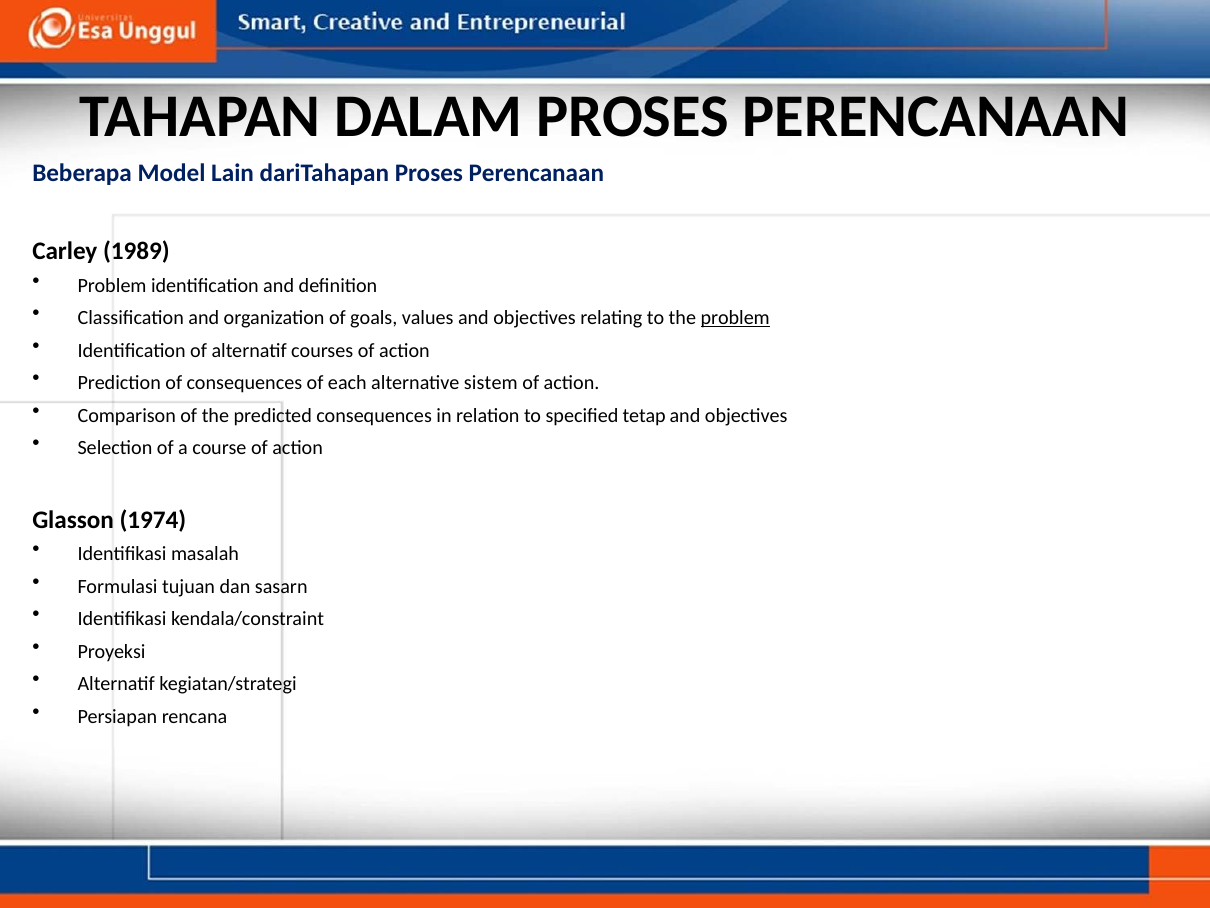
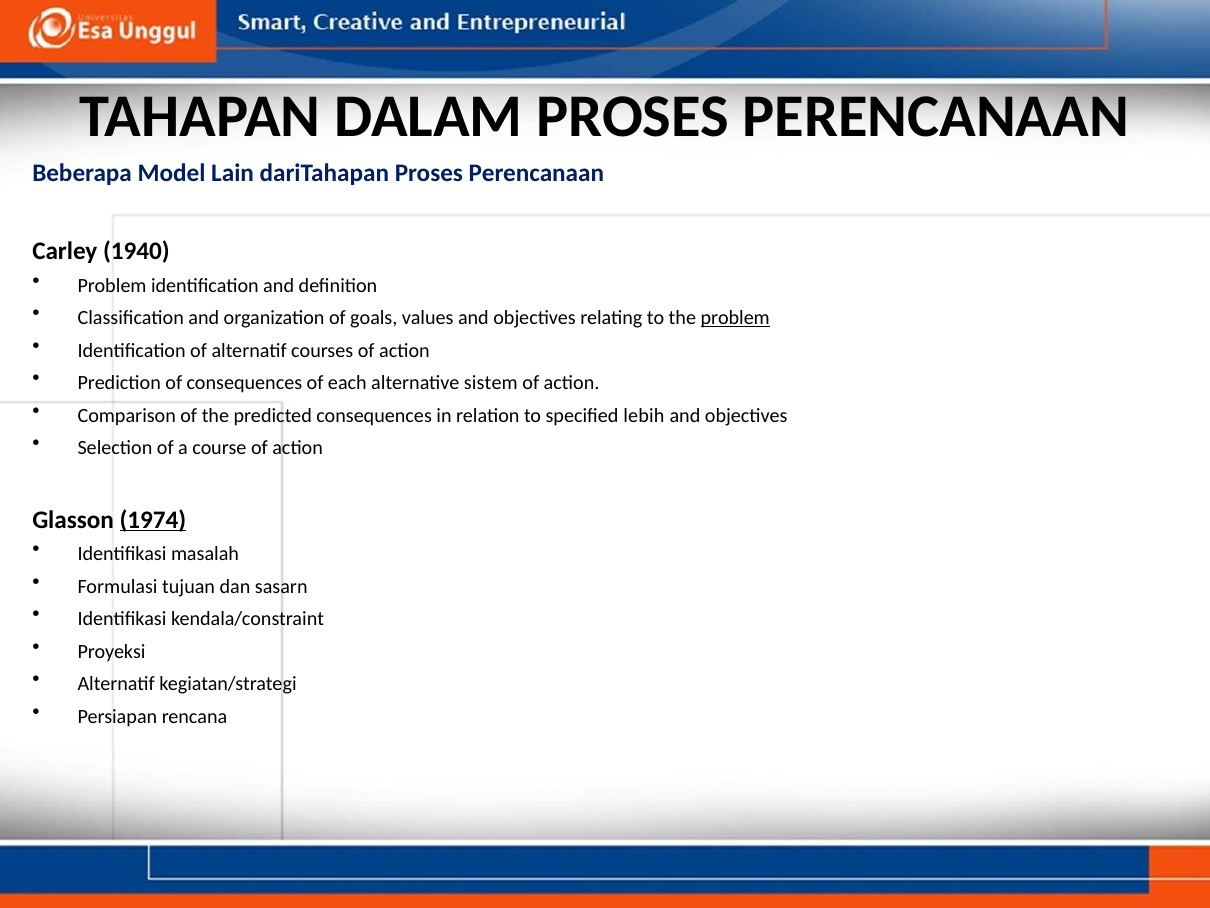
1989: 1989 -> 1940 (136, 251)
tetap: tetap -> lebih (644, 415)
1974 underline: none -> present (153, 520)
